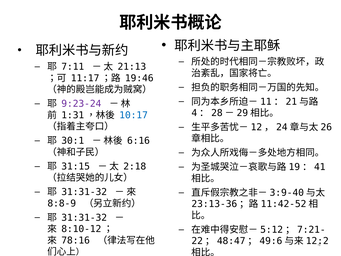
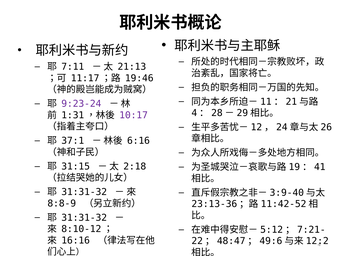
10:17 colour: blue -> purple (134, 115)
30:1: 30:1 -> 37:1 (73, 141)
78:16: 78:16 -> 16:16 (76, 240)
